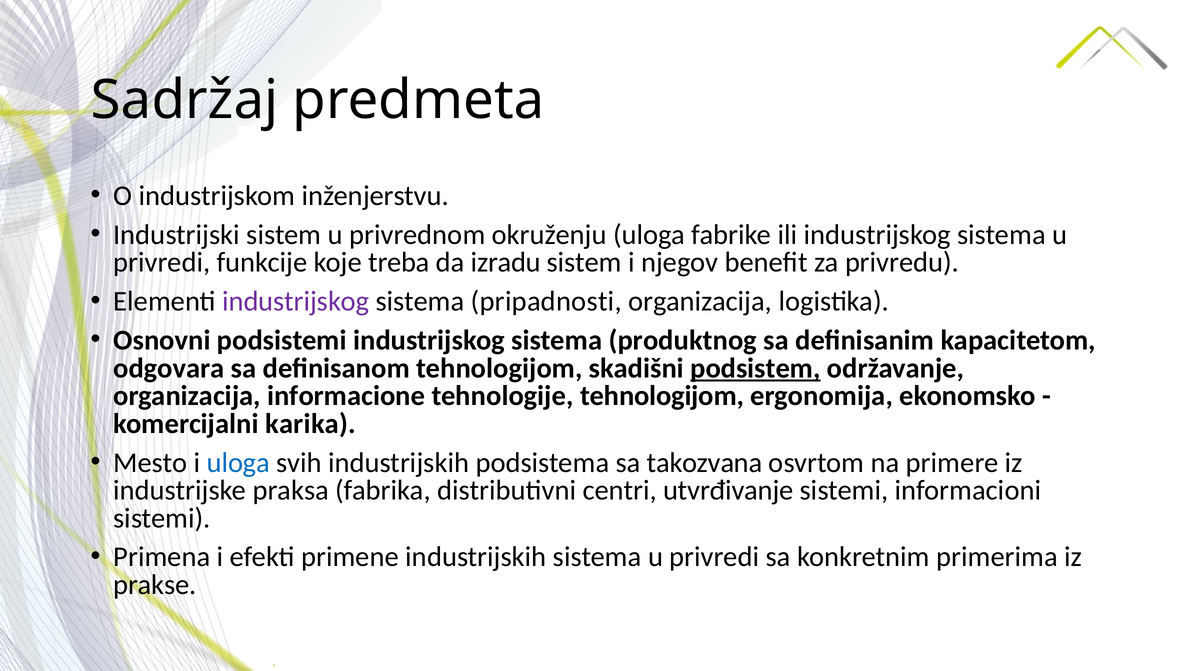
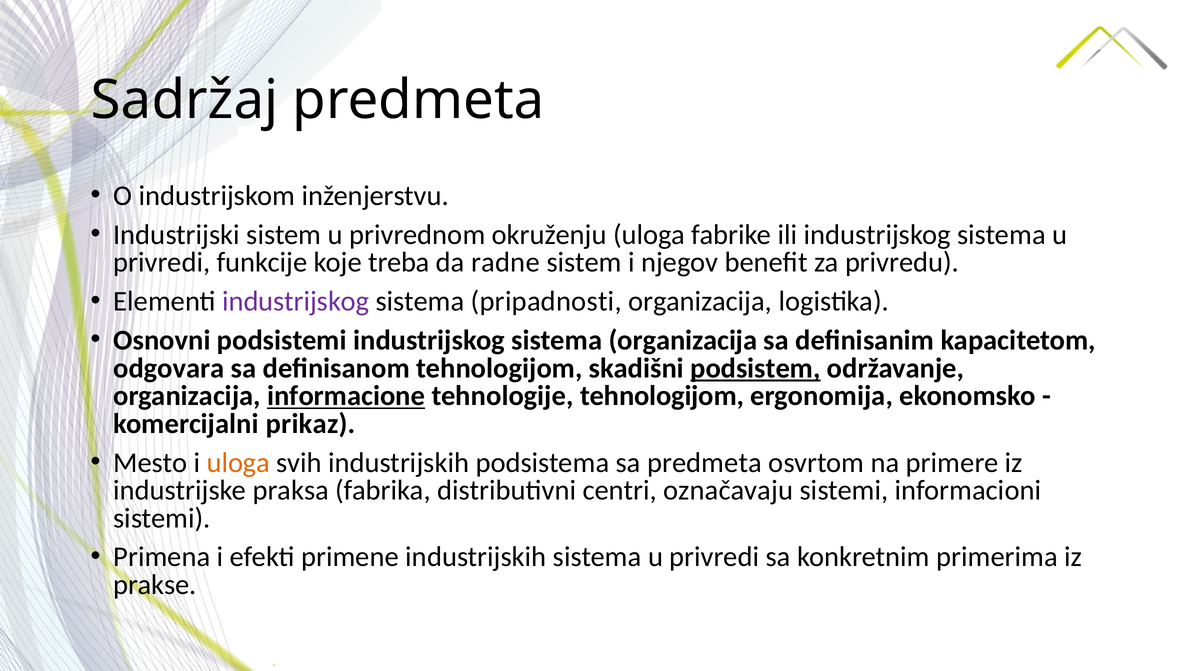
izradu: izradu -> radne (505, 263)
sistema produktnog: produktnog -> organizacija (683, 340)
informacione underline: none -> present (346, 396)
karika: karika -> prikaz (311, 424)
uloga colour: blue -> orange (238, 463)
sa takozvana: takozvana -> predmeta (704, 463)
utvrđivanje: utvrđivanje -> označavaju (728, 490)
